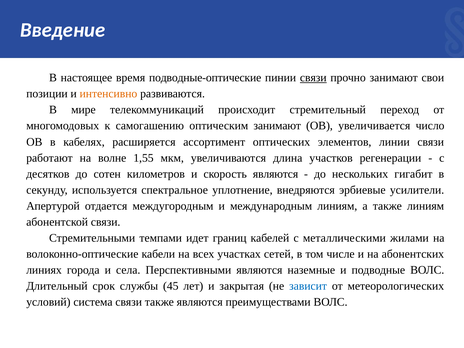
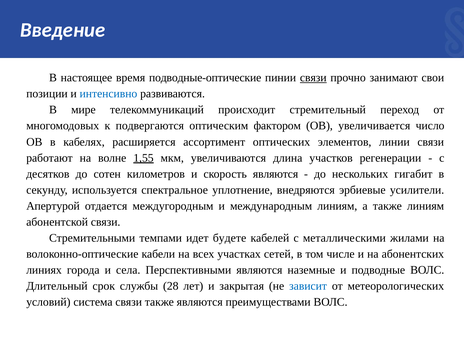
интенсивно colour: orange -> blue (108, 94)
самогашению: самогашению -> подвергаются (150, 126)
оптическим занимают: занимают -> фактором (277, 126)
1,55 underline: none -> present (143, 158)
границ: границ -> будете (230, 238)
45: 45 -> 28 (171, 286)
